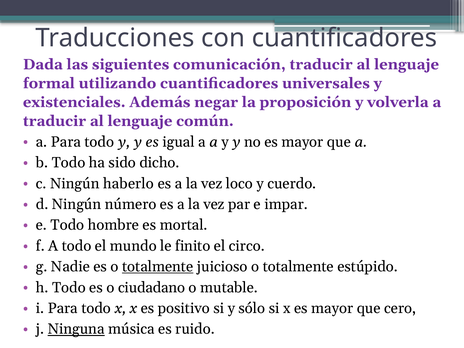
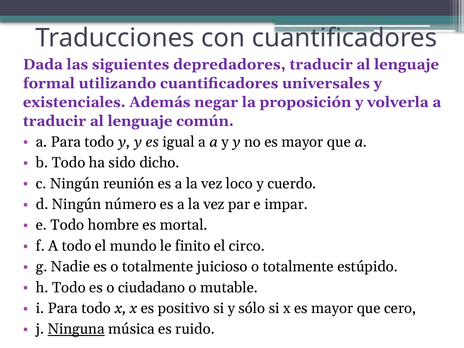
comunicación: comunicación -> depredadores (229, 64)
haberlo: haberlo -> reunión (129, 183)
totalmente underline: present -> none (158, 267)
